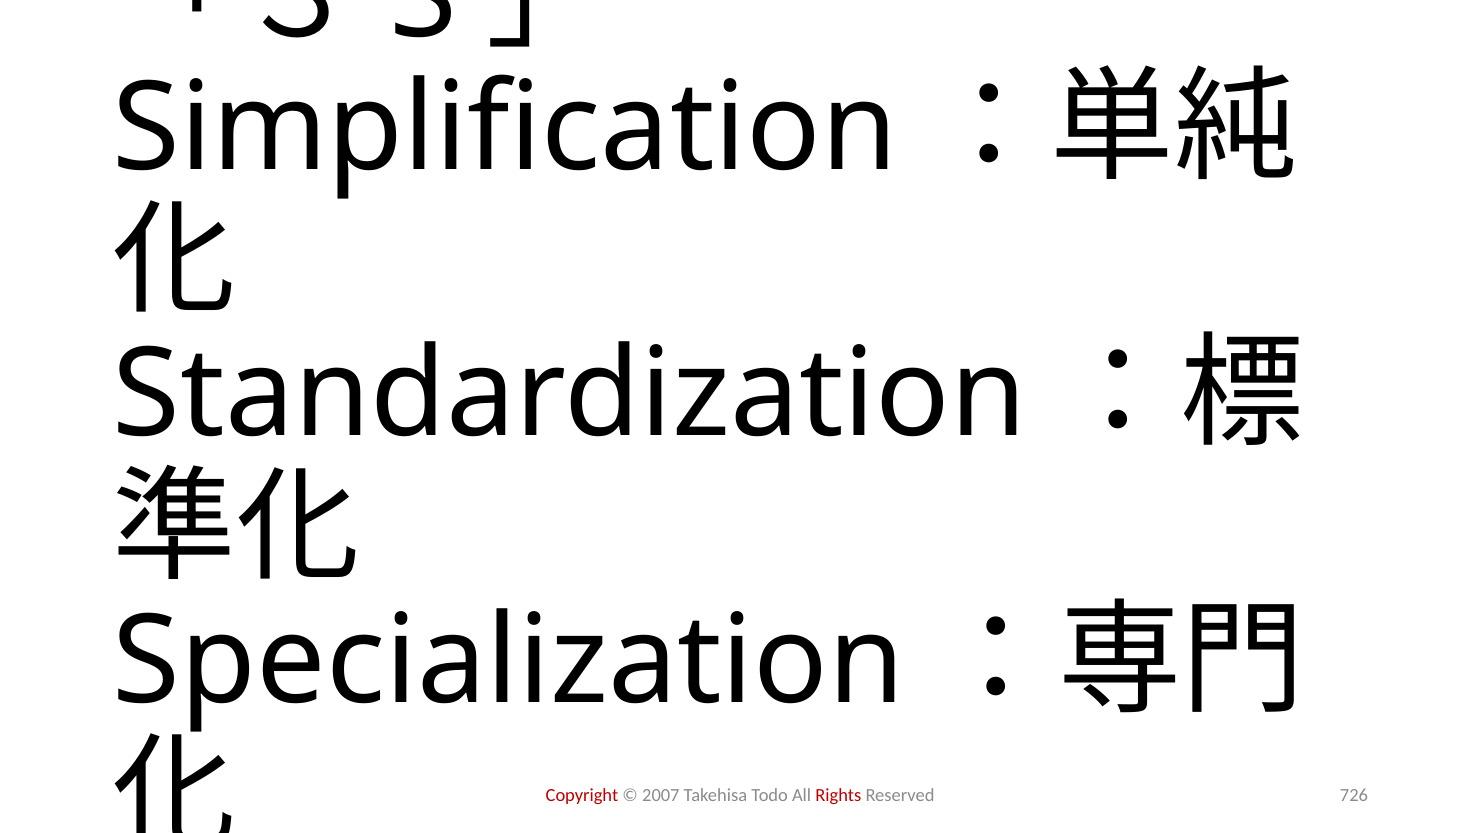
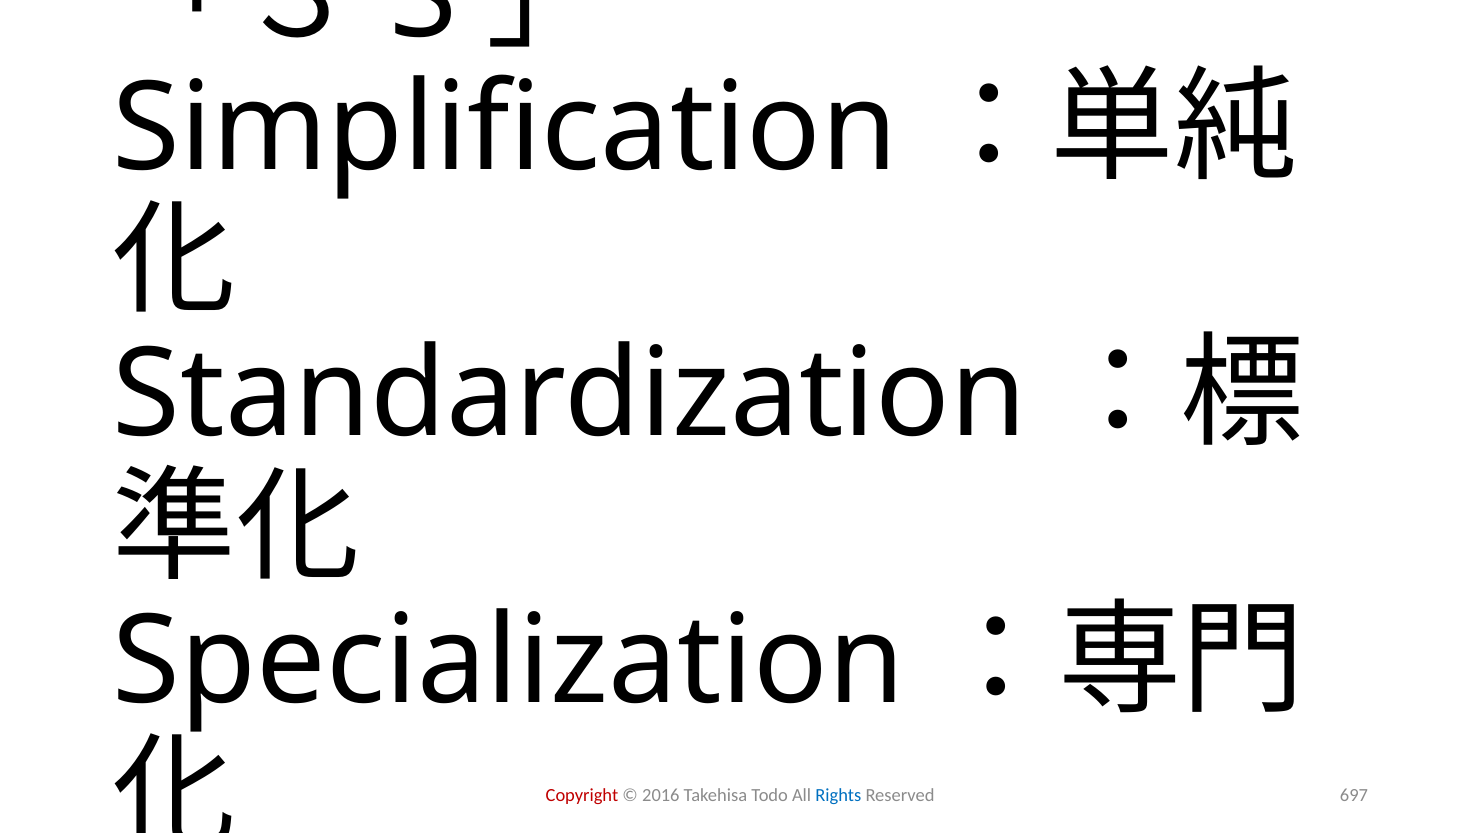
2007: 2007 -> 2016 (661, 796)
Rights colour: red -> blue (838, 796)
726: 726 -> 697 (1354, 795)
